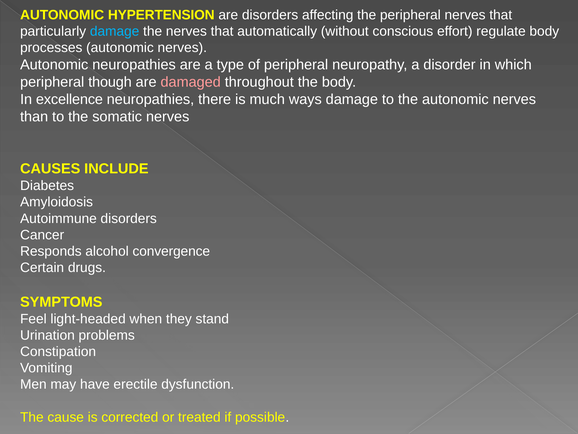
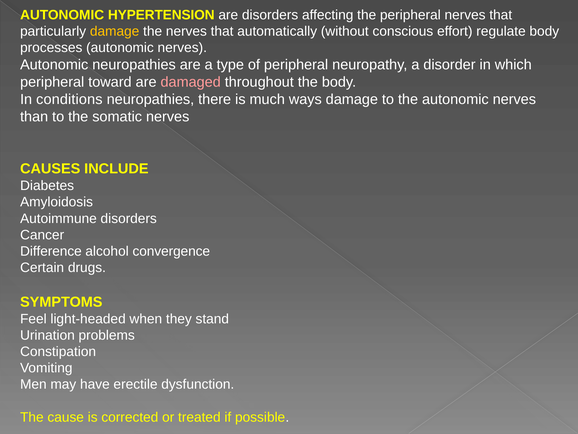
damage colour: light blue -> yellow (115, 31)
though: though -> toward (110, 82)
excellence: excellence -> conditions (69, 99)
Responds: Responds -> Difference (51, 251)
